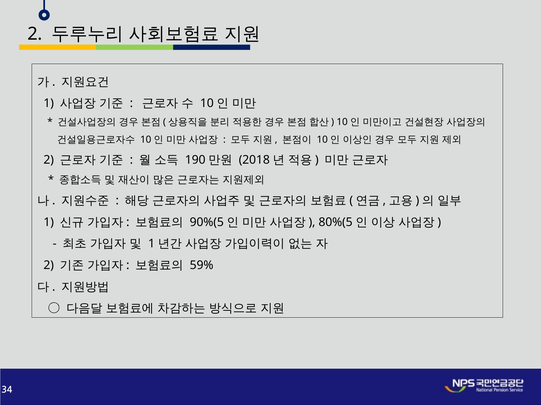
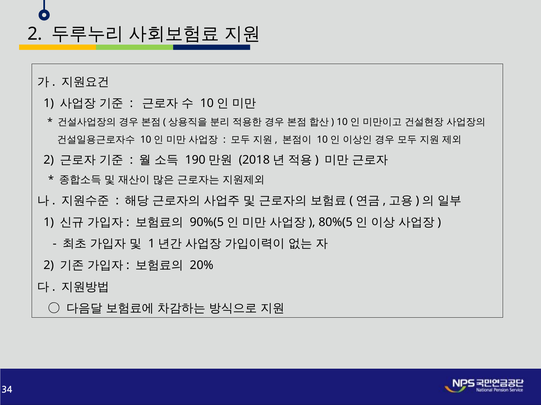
59%: 59% -> 20% (202, 266)
